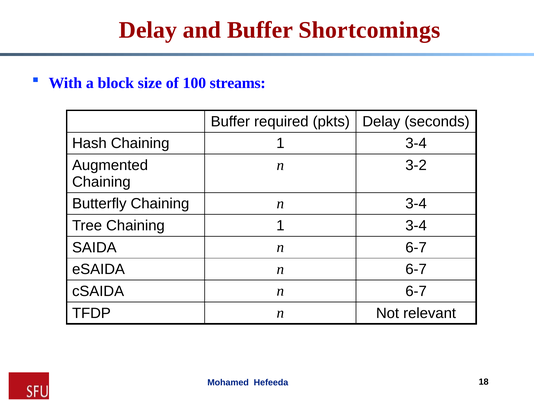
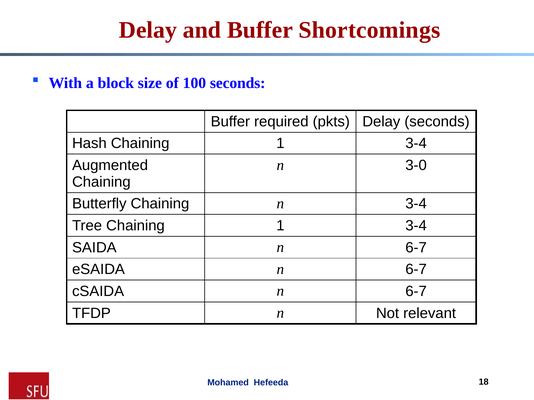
100 streams: streams -> seconds (238, 83)
3-2: 3-2 -> 3-0 (416, 166)
